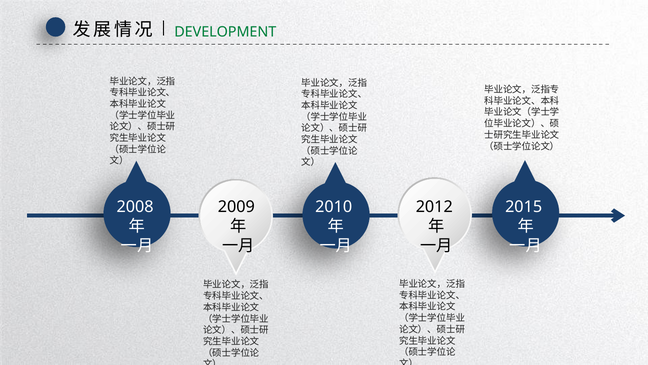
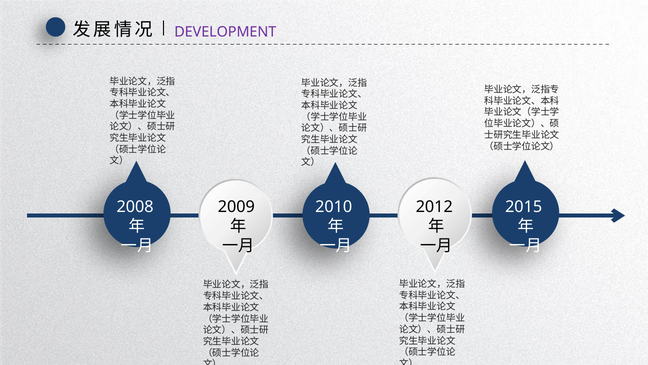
DEVELOPMENT colour: green -> purple (225, 32)
